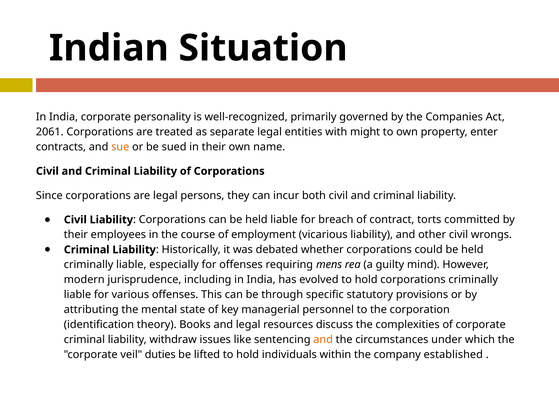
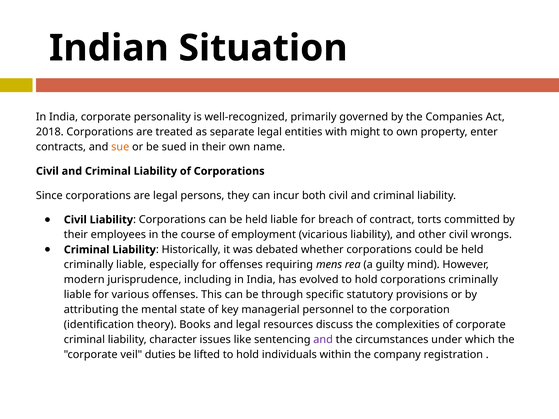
2061: 2061 -> 2018 (50, 132)
withdraw: withdraw -> character (173, 340)
and colour: orange -> purple (323, 340)
established: established -> registration (453, 355)
